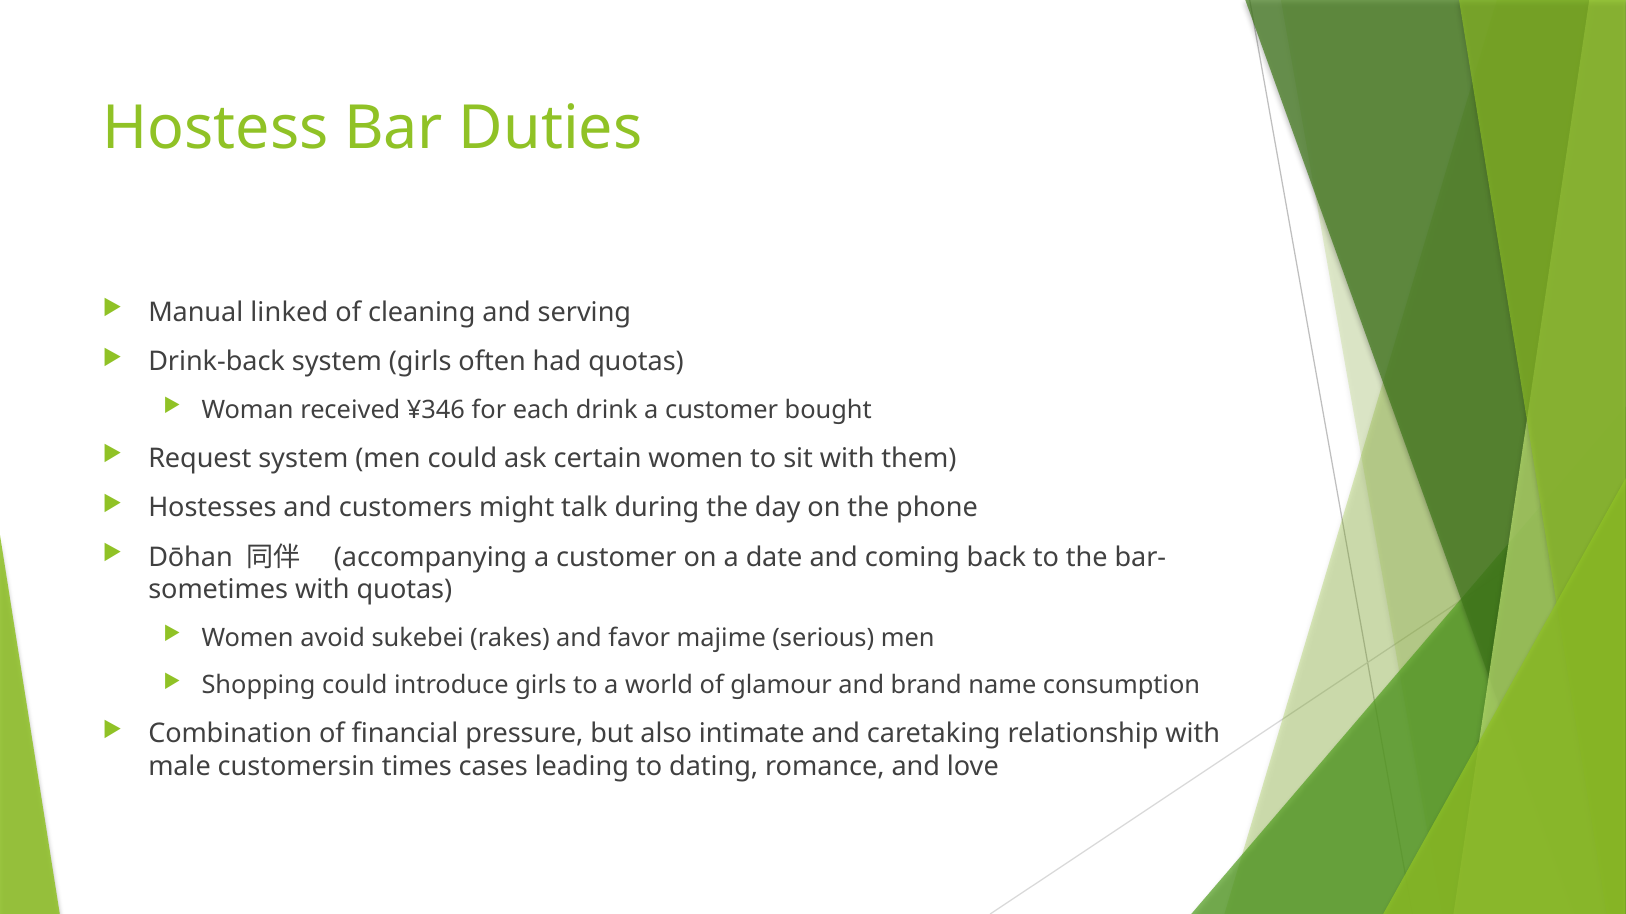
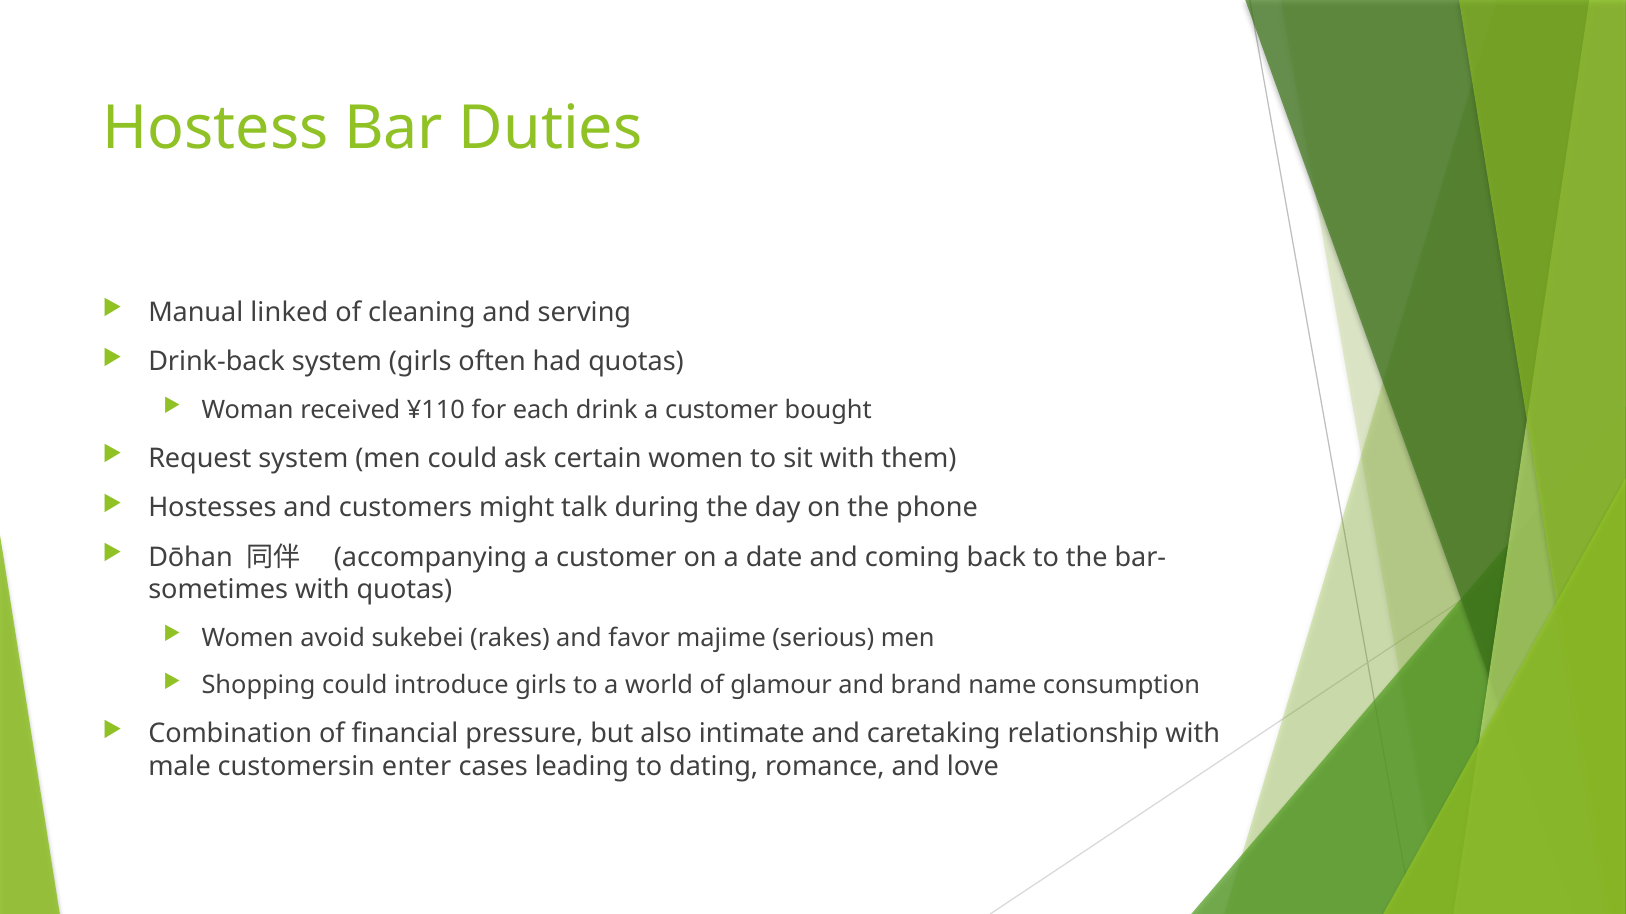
¥346: ¥346 -> ¥110 (436, 410)
times: times -> enter (417, 767)
